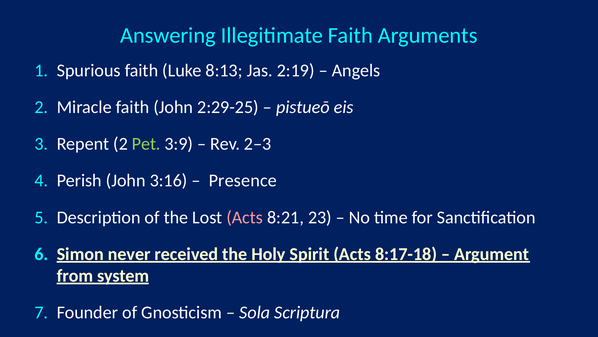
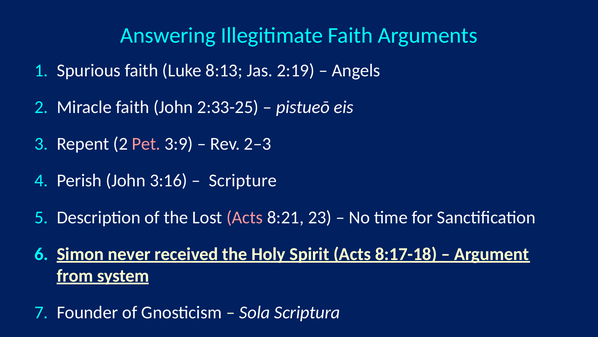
2:29-25: 2:29-25 -> 2:33-25 (228, 107)
Pet colour: light green -> pink (146, 144)
Presence: Presence -> Scripture (243, 180)
